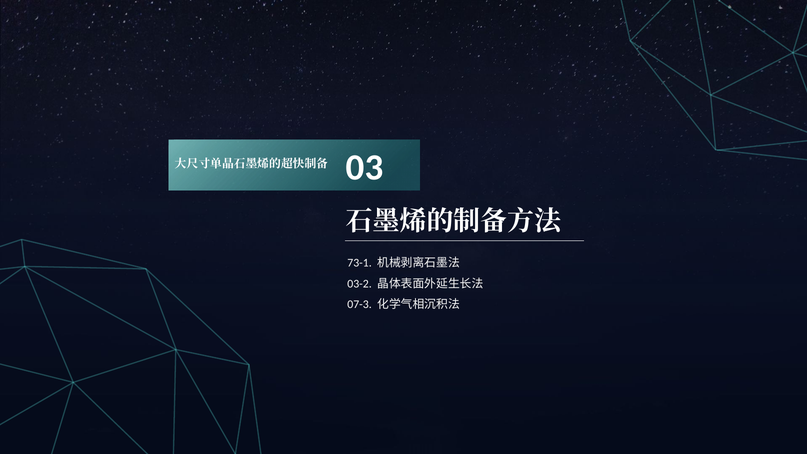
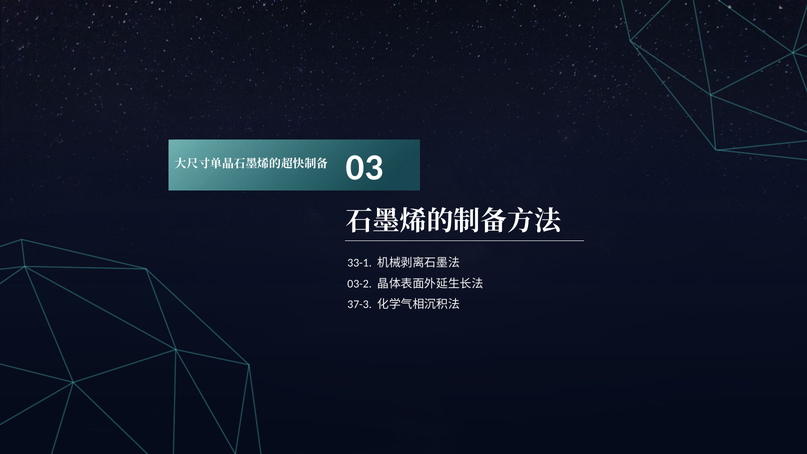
73-1: 73-1 -> 33-1 (360, 263)
07-3: 07-3 -> 37-3 (360, 305)
